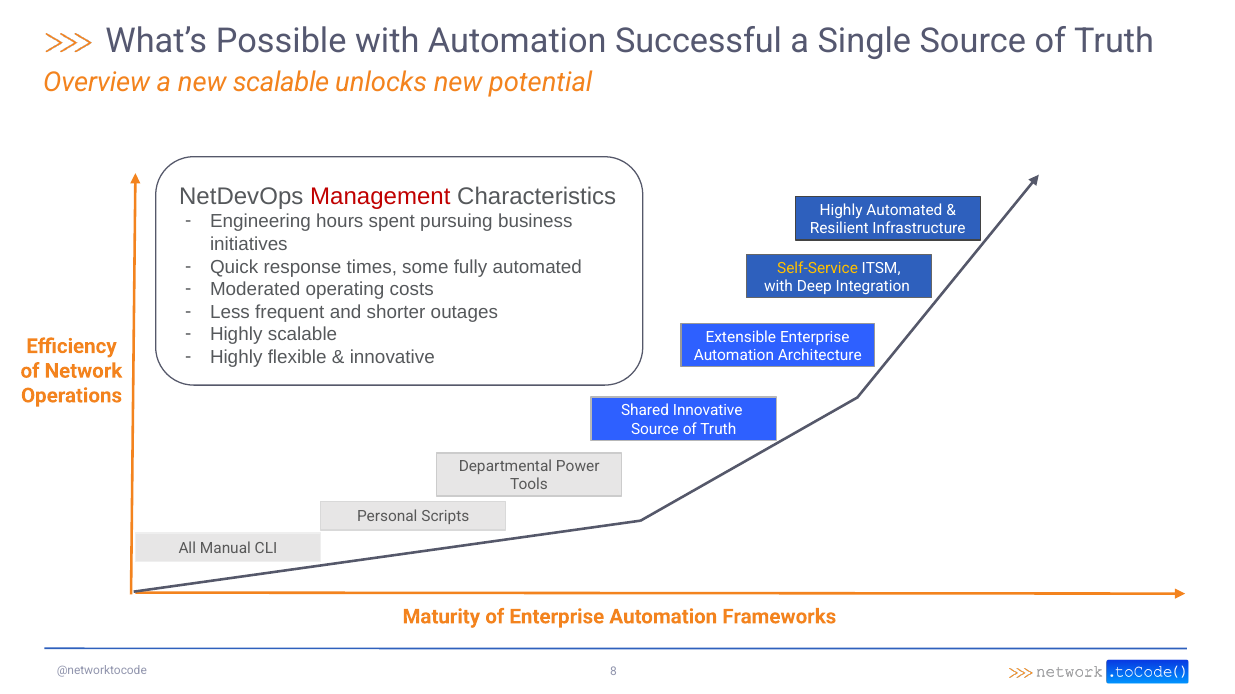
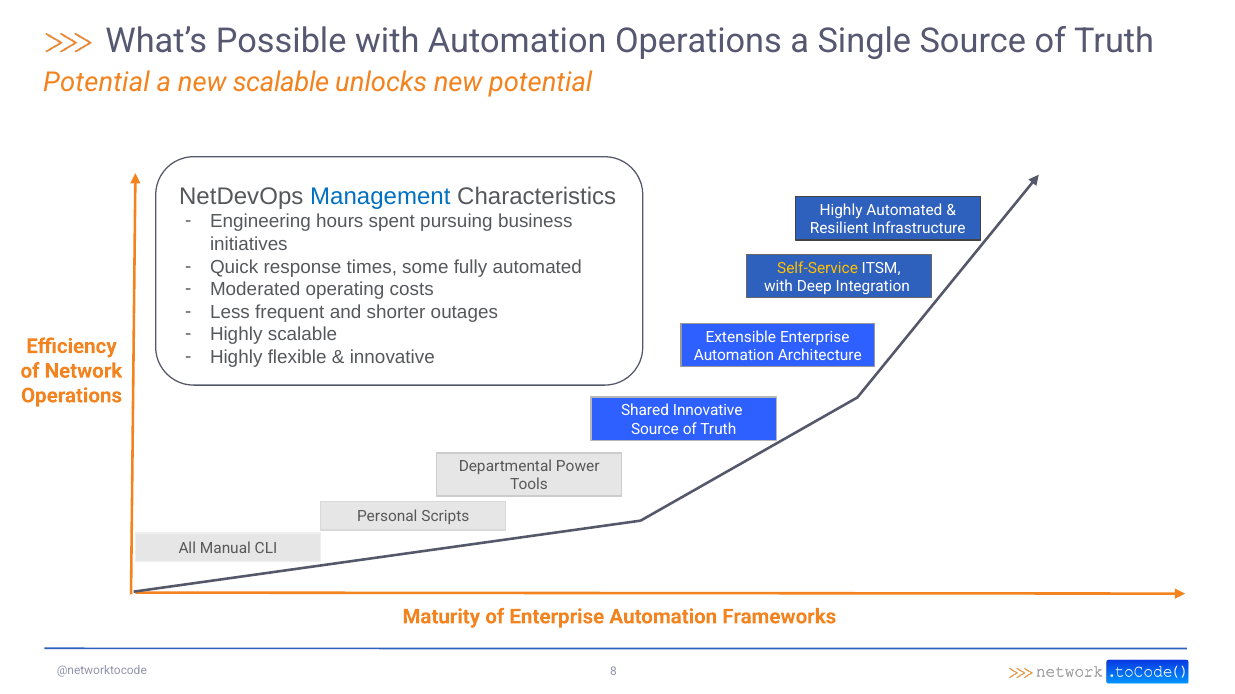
Automation Successful: Successful -> Operations (699, 41)
Overview: Overview -> Potential (97, 83)
Management colour: red -> blue (380, 196)
